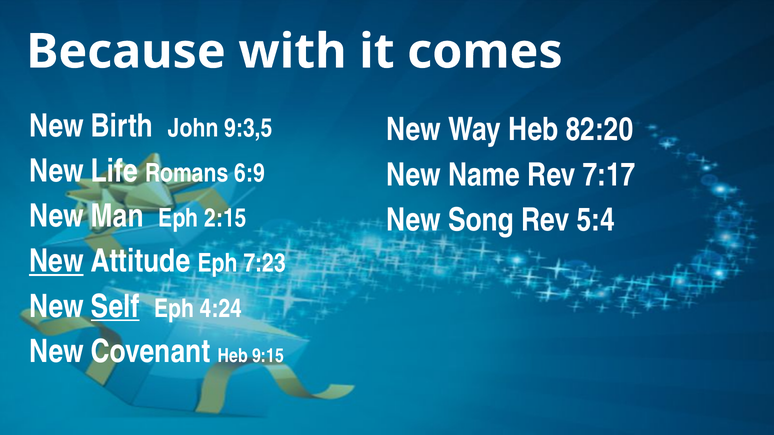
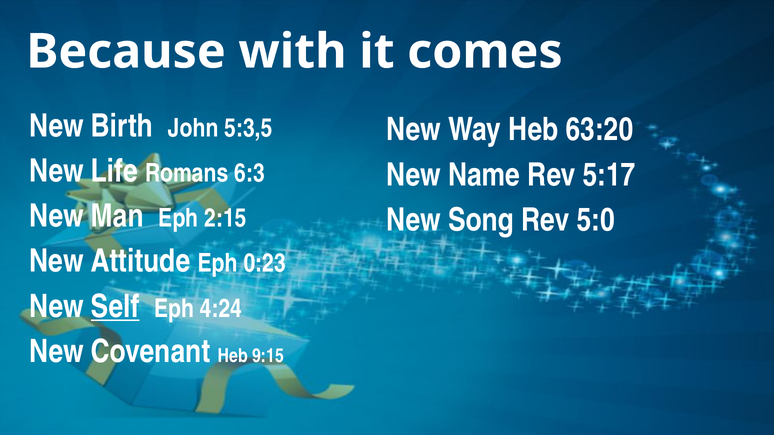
9:3,5: 9:3,5 -> 5:3,5 (248, 128)
82:20: 82:20 -> 63:20 (599, 130)
6:9: 6:9 -> 6:3 (250, 173)
7:17: 7:17 -> 5:17 (609, 175)
5:4: 5:4 -> 5:0 (596, 220)
New underline: present -> none (56, 262)
7:23: 7:23 -> 0:23 (265, 264)
